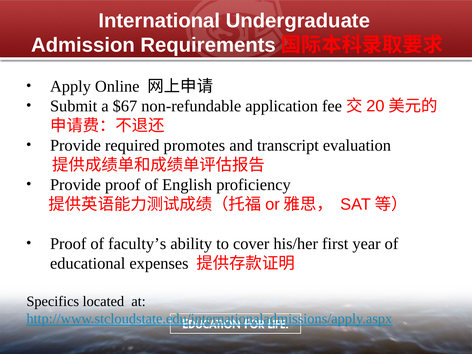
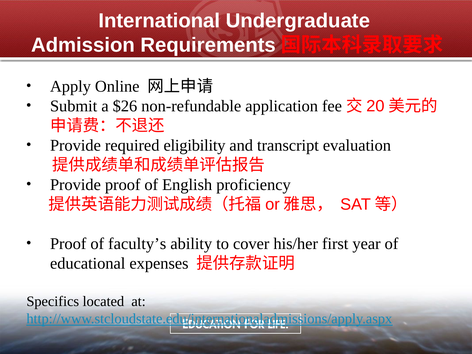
$67: $67 -> $26 (125, 106)
promotes: promotes -> eligibility (194, 145)
